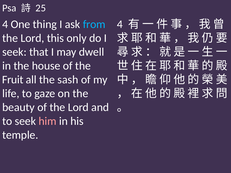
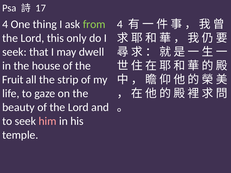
25: 25 -> 17 (41, 8)
from colour: light blue -> light green (94, 24)
sash: sash -> strip (68, 80)
